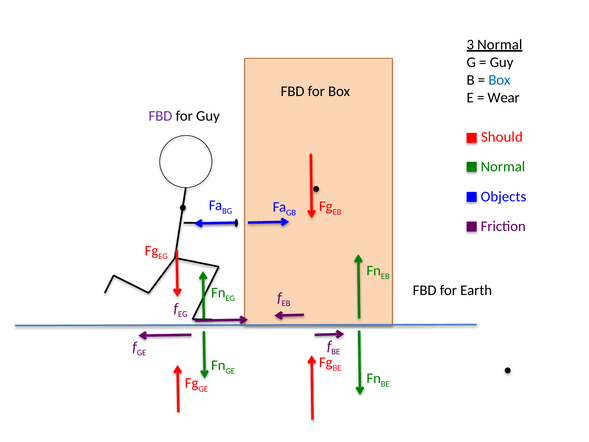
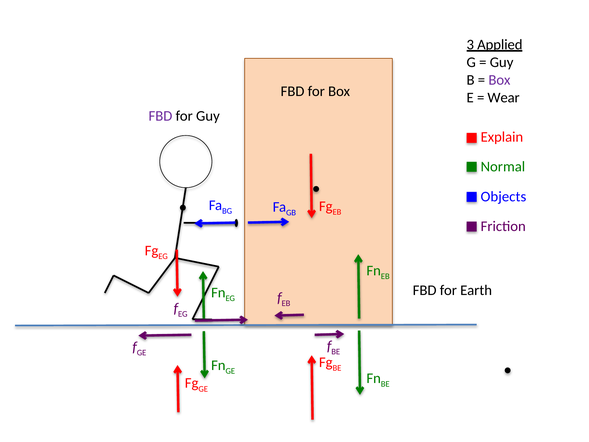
3 Normal: Normal -> Applied (500, 44)
Box colour: blue -> purple (499, 80)
Should: Should -> Explain (502, 137)
